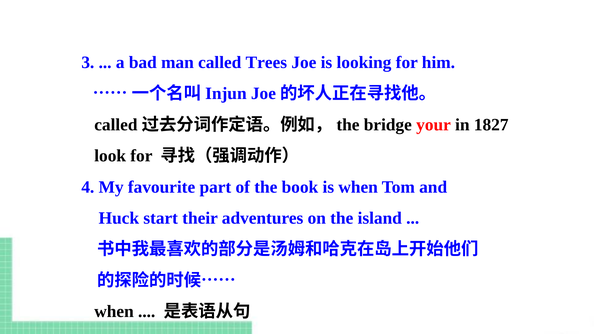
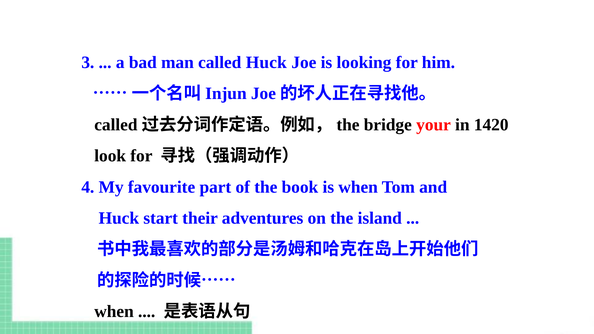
called Trees: Trees -> Huck (266, 62)
1827: 1827 -> 1420 (491, 125)
